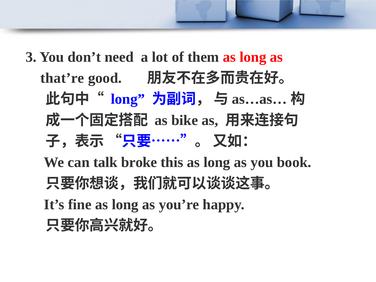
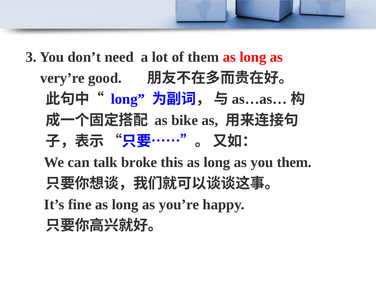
that’re: that’re -> very’re (62, 78)
you book: book -> them (294, 162)
